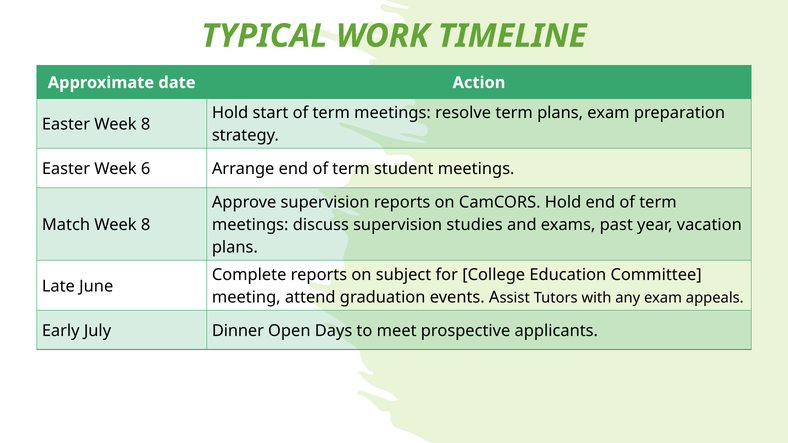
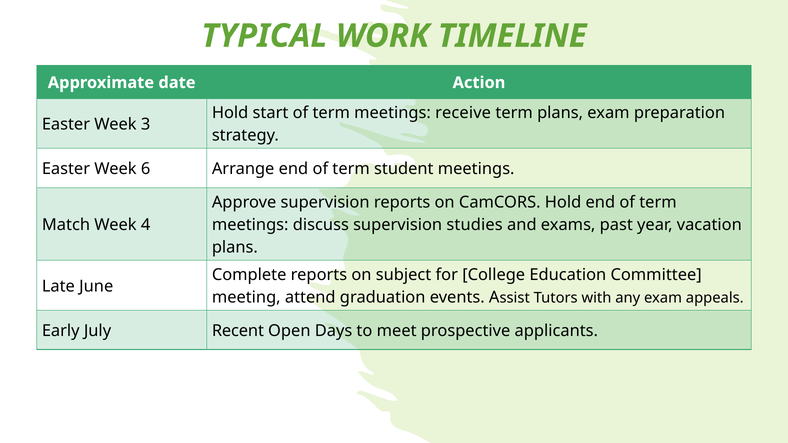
resolve: resolve -> receive (463, 113)
Easter Week 8: 8 -> 3 (146, 124)
8: 8 -> 4 (146, 225)
Dinner: Dinner -> Recent (238, 331)
